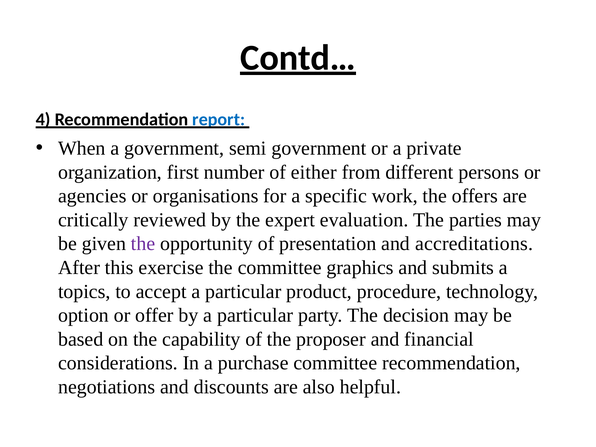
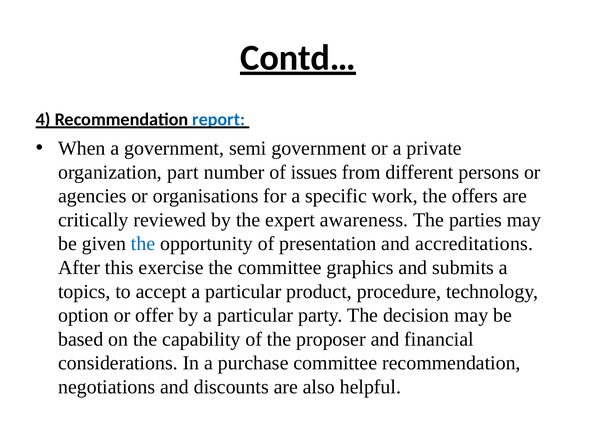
first: first -> part (183, 172)
either: either -> issues (314, 172)
evaluation: evaluation -> awareness (364, 220)
the colour: purple -> blue (143, 244)
